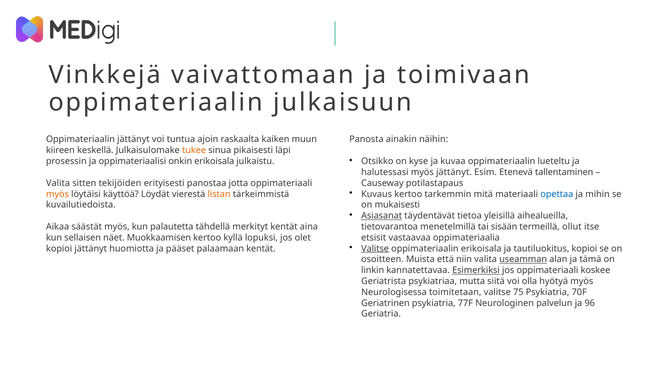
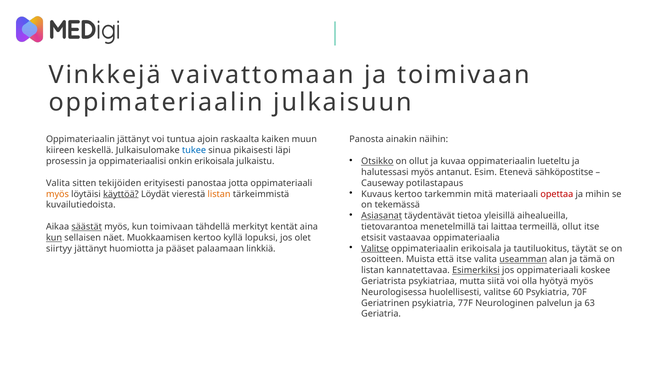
tukee colour: orange -> blue (194, 150)
Otsikko underline: none -> present (377, 161)
on kyse: kyse -> ollut (419, 161)
myös jättänyt: jättänyt -> antanut (454, 172)
tallentaminen: tallentaminen -> sähköpostitse (564, 172)
käyttöä underline: none -> present (121, 194)
opettaa colour: blue -> red (557, 194)
mukaisesti: mukaisesti -> tekemässä (397, 205)
säästät underline: none -> present (87, 227)
kun palautetta: palautetta -> toimivaan (172, 227)
sisään: sisään -> laittaa (504, 227)
kun underline: none -> present (54, 238)
kopioi: kopioi -> siirtyy (59, 248)
palaamaan kentät: kentät -> linkkiä (261, 248)
tautiluokitus kopioi: kopioi -> täytät (584, 248)
että niin: niin -> itse (464, 259)
linkin: linkin -> listan (373, 270)
toimitetaan: toimitetaan -> huolellisesti (455, 292)
75: 75 -> 60 (518, 292)
96: 96 -> 63 (590, 303)
